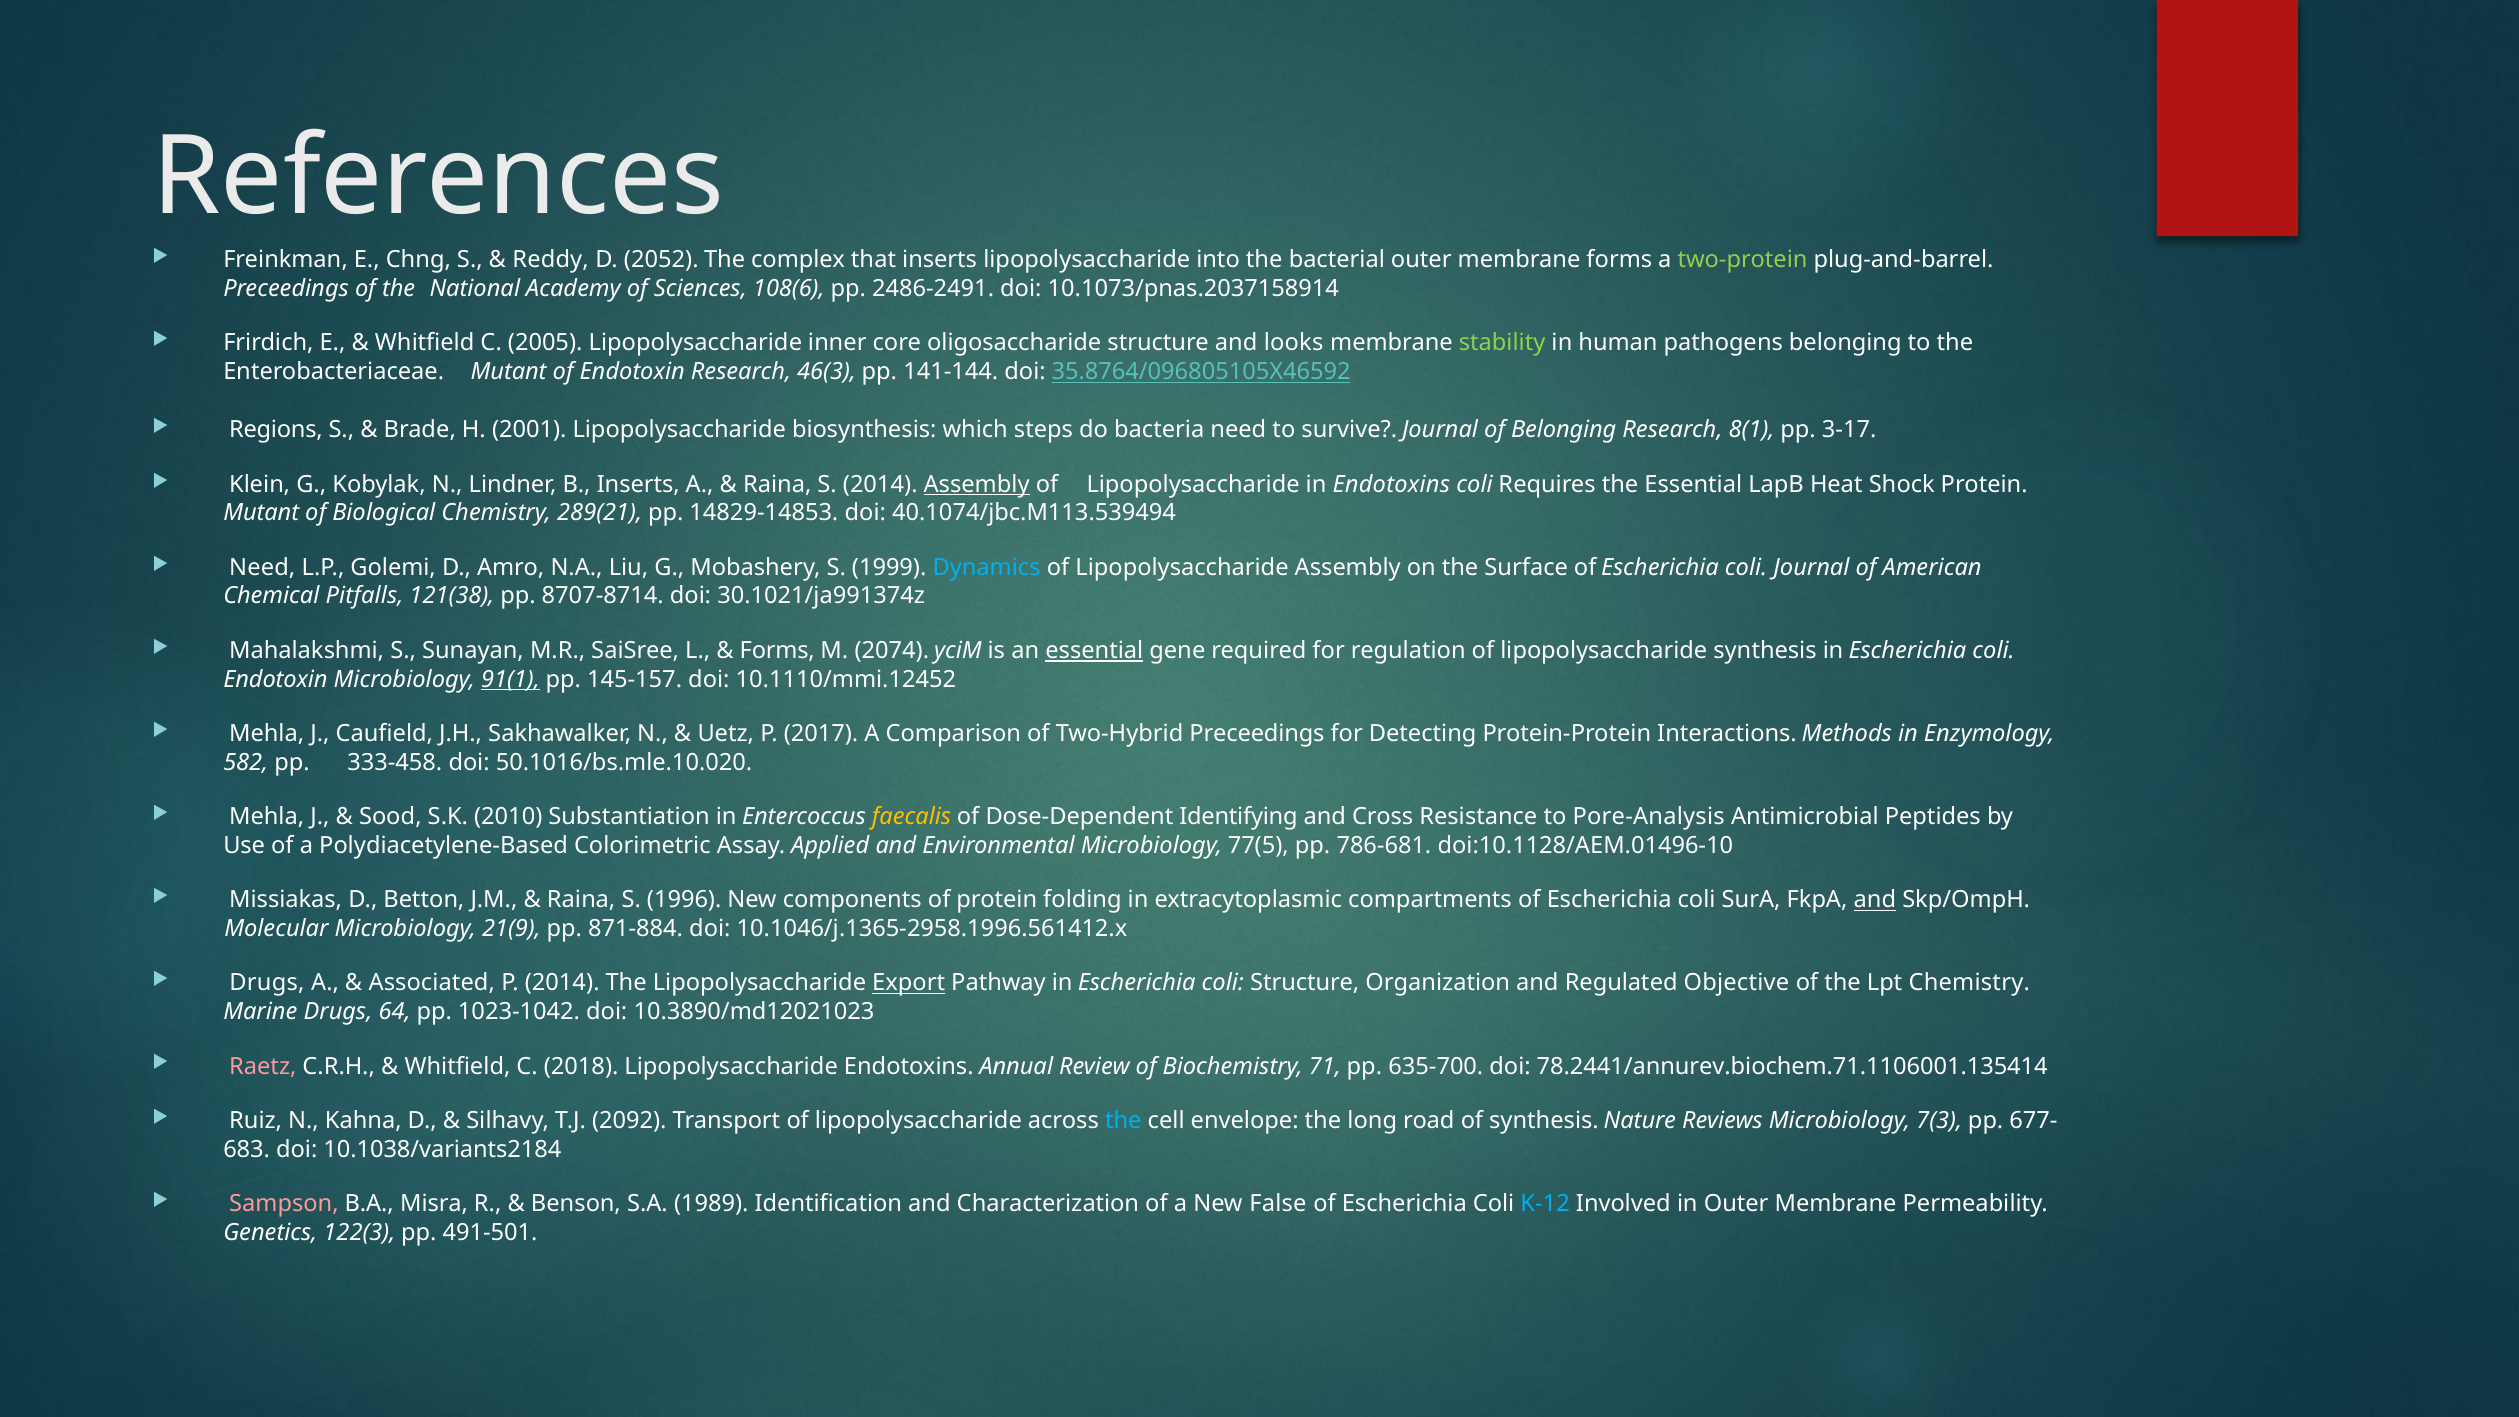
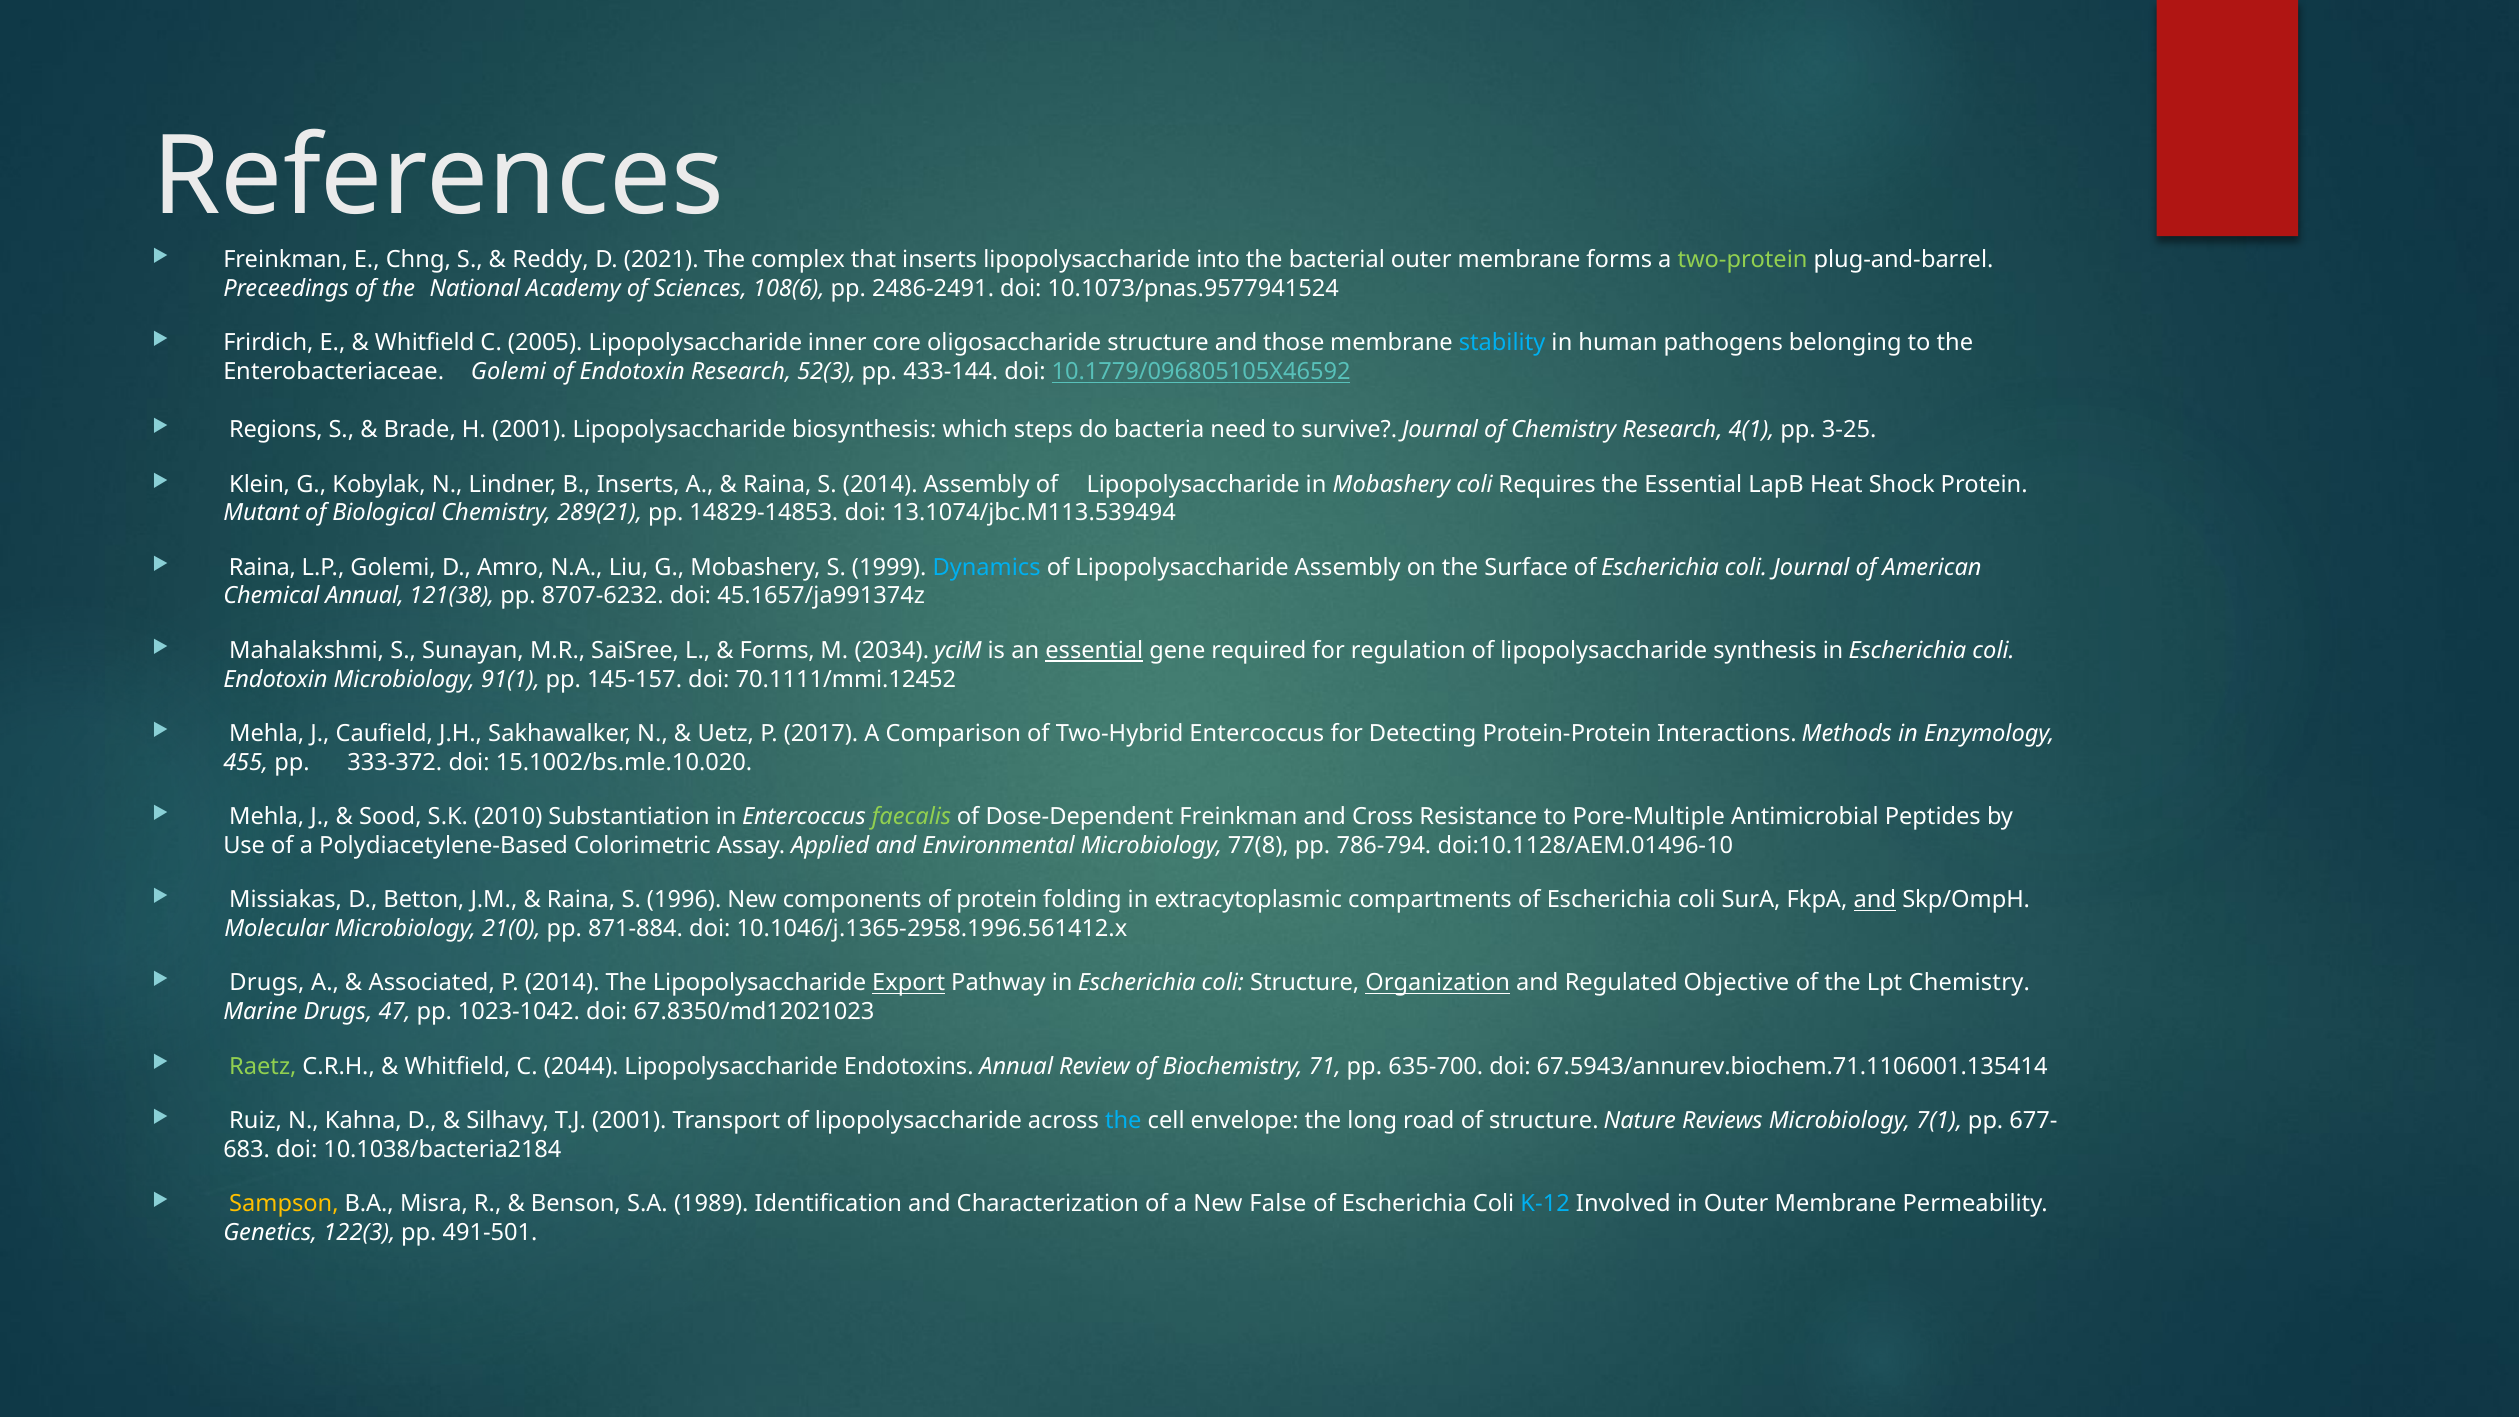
2052: 2052 -> 2021 (661, 260)
10.1073/pnas.2037158914: 10.1073/pnas.2037158914 -> 10.1073/pnas.9577941524 (1193, 288)
looks: looks -> those (1294, 343)
stability colour: light green -> light blue (1502, 343)
Enterobacteriaceae Mutant: Mutant -> Golemi (508, 372)
46(3: 46(3 -> 52(3 (827, 372)
141-144: 141-144 -> 433-144 (951, 372)
35.8764/096805105X46592: 35.8764/096805105X46592 -> 10.1779/096805105X46592 (1201, 372)
of Belonging: Belonging -> Chemistry (1564, 430)
8(1: 8(1 -> 4(1 (1752, 430)
3-17: 3-17 -> 3-25 (1849, 430)
Assembly underline: present -> none (977, 485)
in Endotoxins: Endotoxins -> Mobashery (1391, 485)
40.1074/jbc.M113.539494: 40.1074/jbc.M113.539494 -> 13.1074/jbc.M113.539494 (1034, 513)
Need: Need -> Raina (262, 568)
Chemical Pitfalls: Pitfalls -> Annual (365, 596)
8707-8714: 8707-8714 -> 8707-6232 (603, 596)
30.1021/ja991374z: 30.1021/ja991374z -> 45.1657/ja991374z (821, 596)
2074: 2074 -> 2034 (892, 651)
91(1 underline: present -> none (510, 679)
10.1110/mmi.12452: 10.1110/mmi.12452 -> 70.1111/mmi.12452 (846, 679)
Two-Hybrid Preceedings: Preceedings -> Entercoccus (1257, 734)
582: 582 -> 455 (246, 762)
333-458: 333-458 -> 333-372 (395, 762)
50.1016/bs.mle.10.020: 50.1016/bs.mle.10.020 -> 15.1002/bs.mle.10.020 (624, 762)
faecalis colour: yellow -> light green (912, 817)
Dose-Dependent Identifying: Identifying -> Freinkman (1238, 817)
Pore-Analysis: Pore-Analysis -> Pore-Multiple (1649, 817)
77(5: 77(5 -> 77(8 (1258, 845)
786-681: 786-681 -> 786-794 (1384, 845)
21(9: 21(9 -> 21(0 (511, 928)
Organization underline: none -> present (1438, 983)
64: 64 -> 47 (395, 1011)
10.3890/md12021023: 10.3890/md12021023 -> 67.8350/md12021023 (754, 1011)
Raetz colour: pink -> light green (263, 1066)
2018: 2018 -> 2044 (581, 1066)
78.2441/annurev.biochem.71.1106001.135414: 78.2441/annurev.biochem.71.1106001.135414 -> 67.5943/annurev.biochem.71.1106001.135414 (1792, 1066)
T.J 2092: 2092 -> 2001 (629, 1121)
of synthesis: synthesis -> structure (1544, 1121)
7(3: 7(3 -> 7(1 (1939, 1121)
10.1038/variants2184: 10.1038/variants2184 -> 10.1038/bacteria2184 (442, 1149)
Sampson colour: pink -> yellow (284, 1204)
